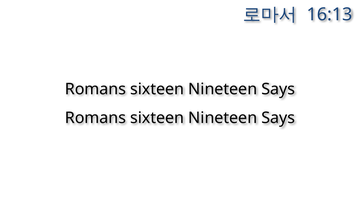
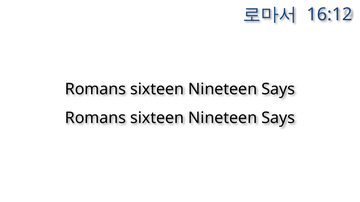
16:13: 16:13 -> 16:12 (330, 14)
